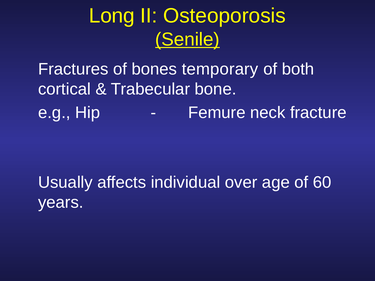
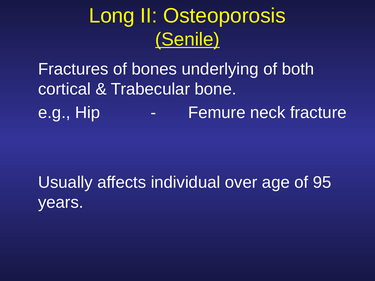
temporary: temporary -> underlying (220, 69)
60: 60 -> 95 (322, 183)
